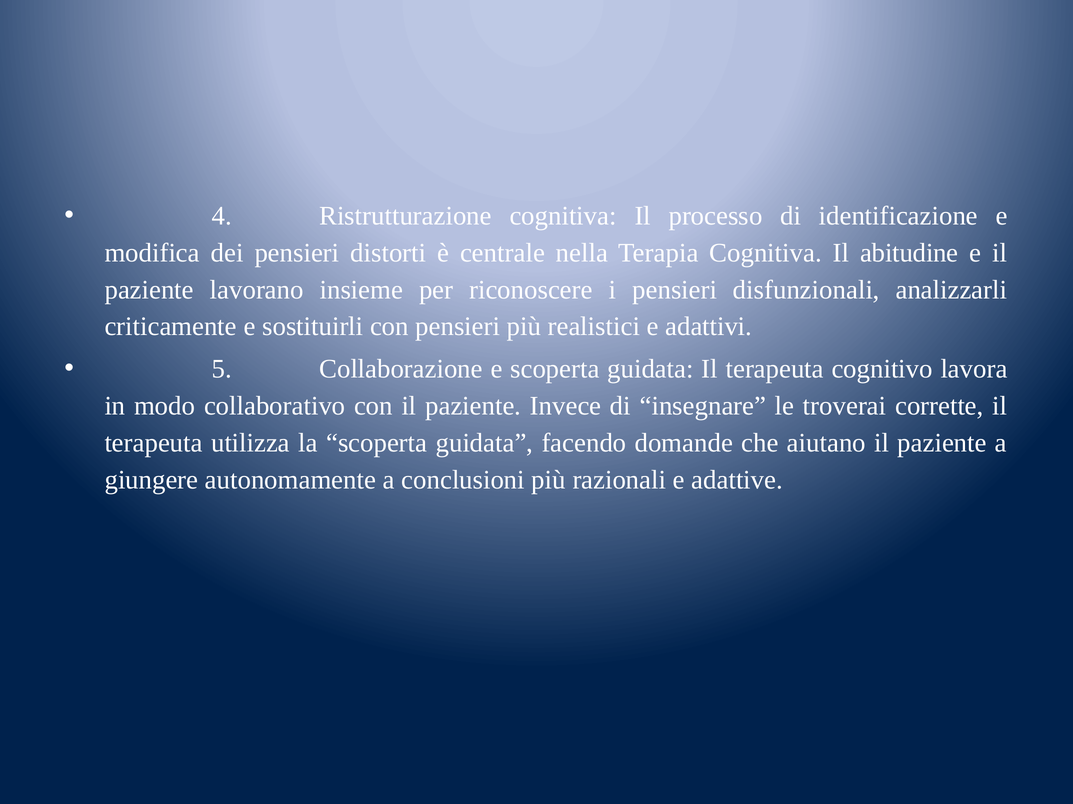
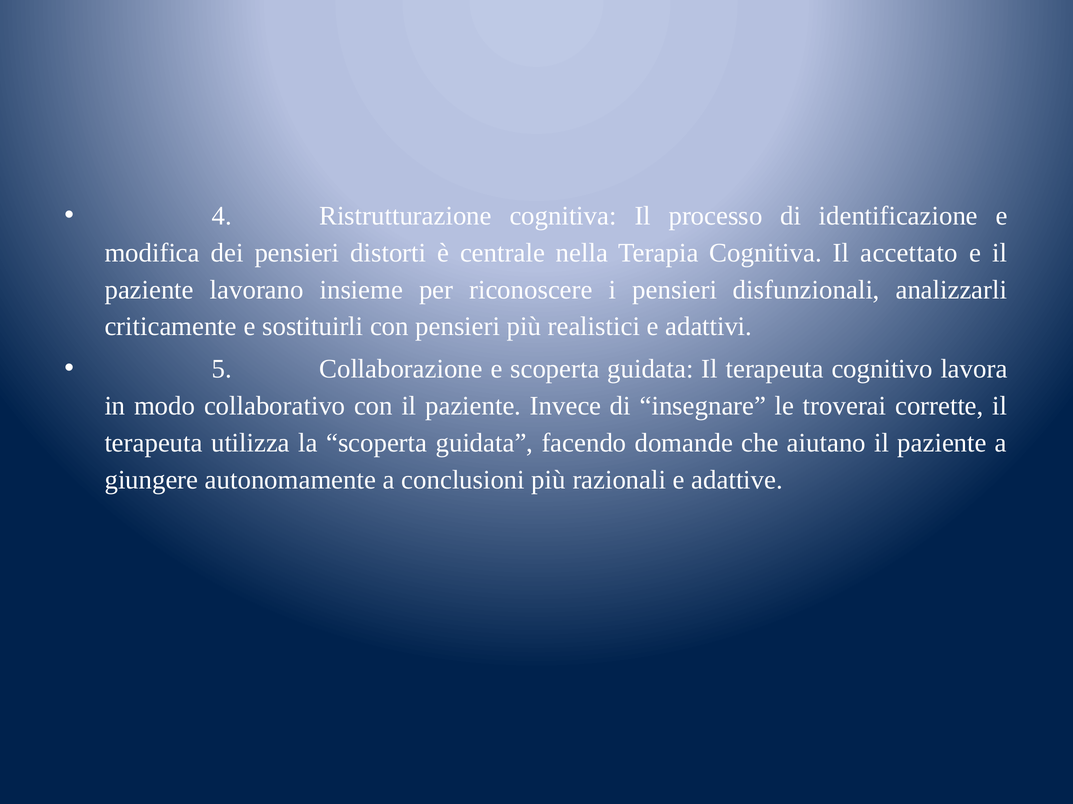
abitudine: abitudine -> accettato (909, 253)
